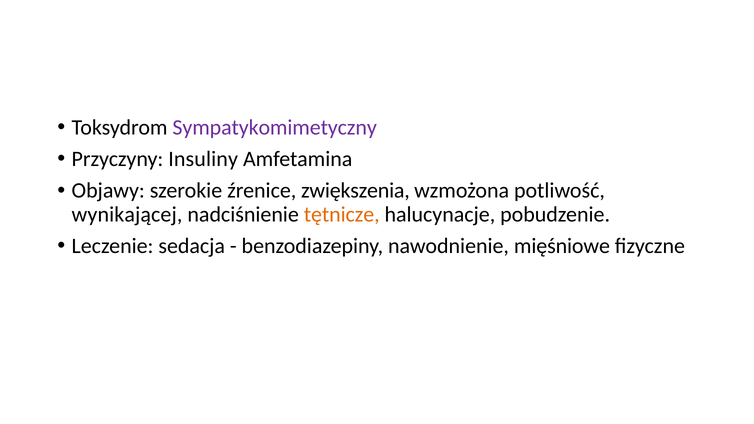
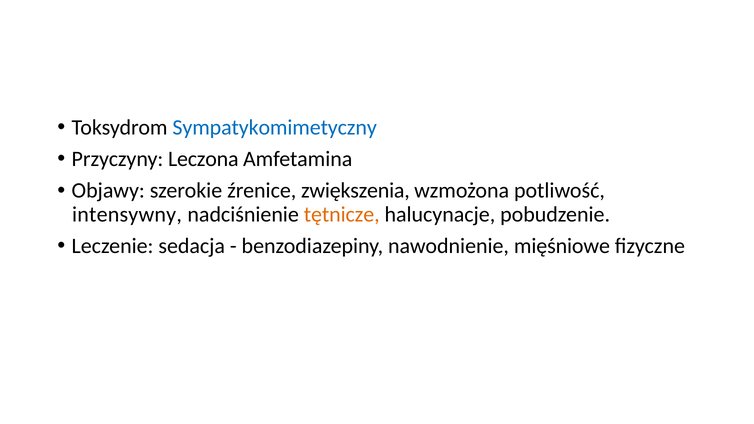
Sympatykomimetyczny colour: purple -> blue (275, 127)
Insuliny: Insuliny -> Leczona (203, 159)
wynikającej: wynikającej -> intensywny (127, 214)
